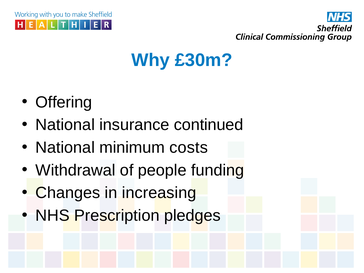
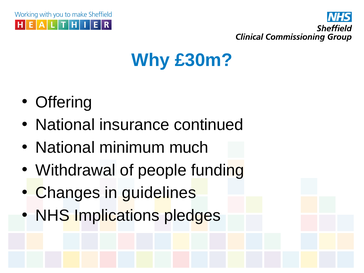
costs: costs -> much (189, 148)
increasing: increasing -> guidelines (159, 193)
Prescription: Prescription -> Implications (117, 216)
